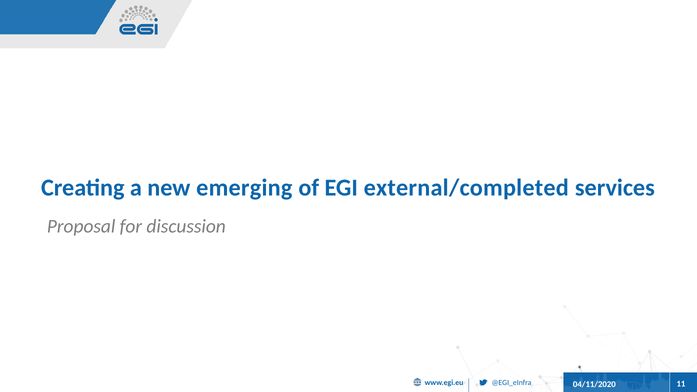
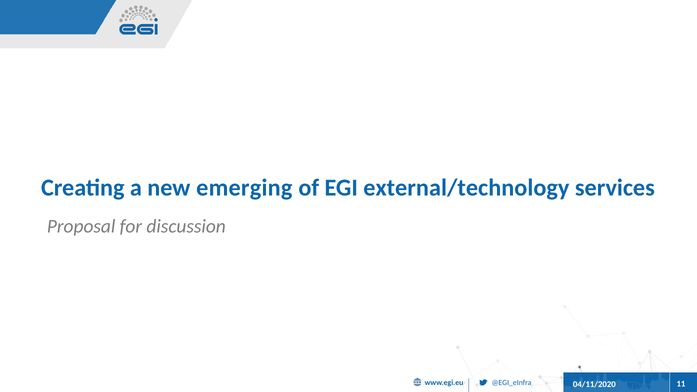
external/completed: external/completed -> external/technology (466, 188)
